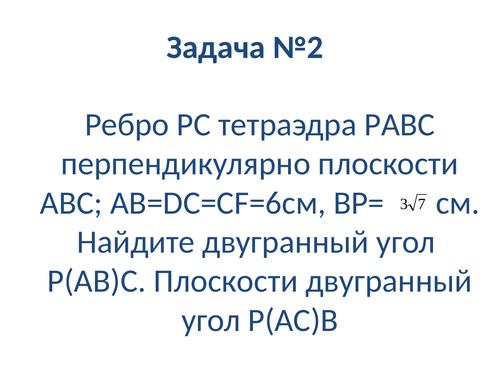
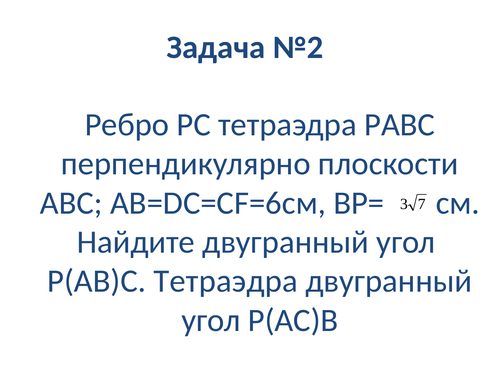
Р(AB)C Плоскости: Плоскости -> Тетраэдра (226, 282)
